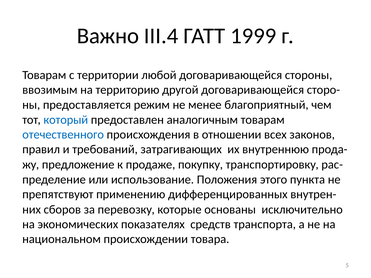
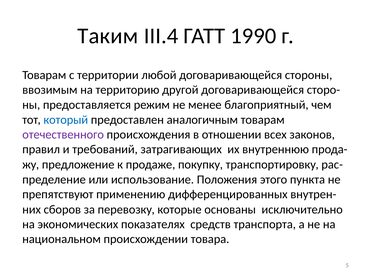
Важно: Важно -> Таким (108, 36)
1999: 1999 -> 1990 (253, 36)
отечественного colour: blue -> purple (63, 135)
